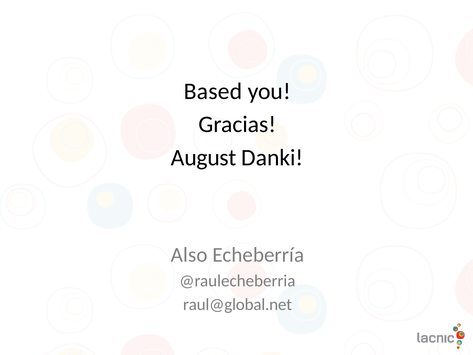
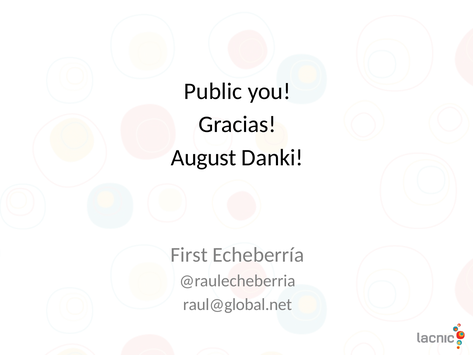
Based: Based -> Public (213, 91)
Also: Also -> First (189, 255)
